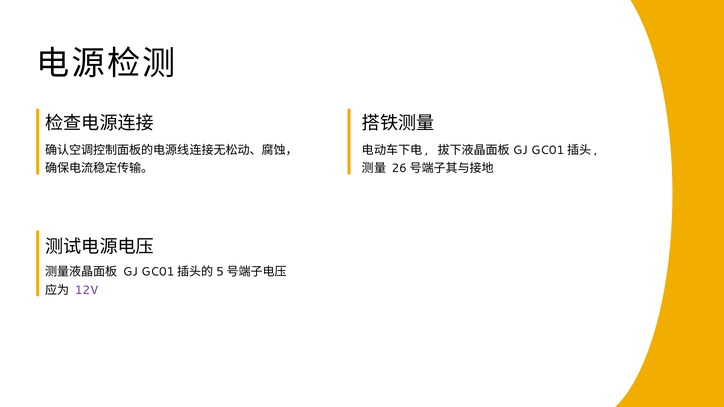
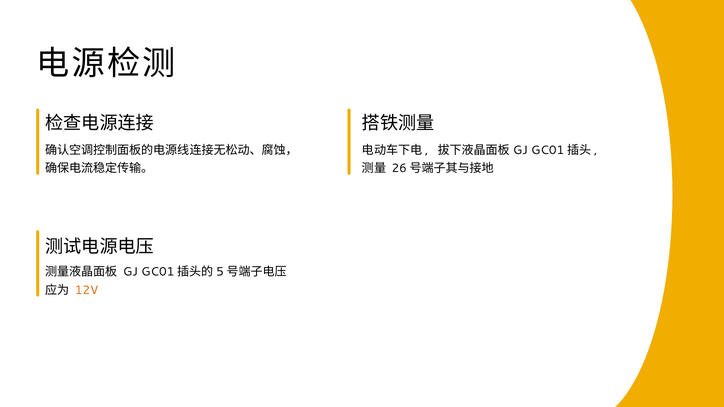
12V colour: purple -> orange (87, 290)
